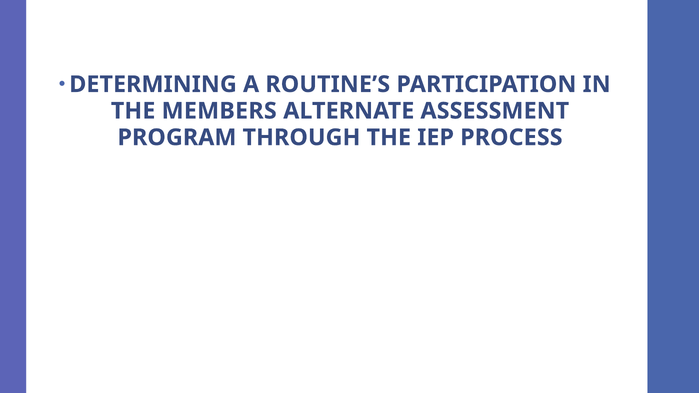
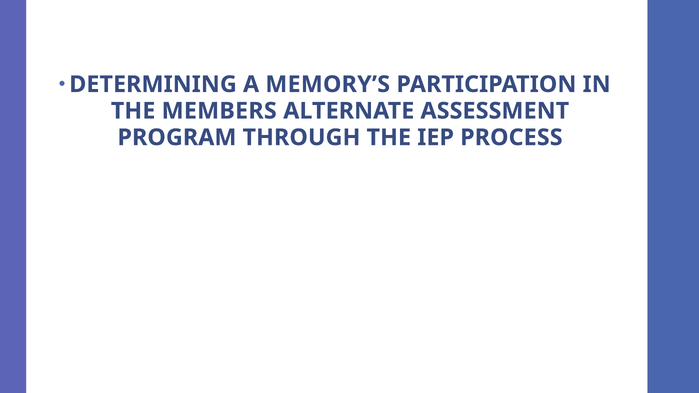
ROUTINE’S: ROUTINE’S -> MEMORY’S (328, 84)
